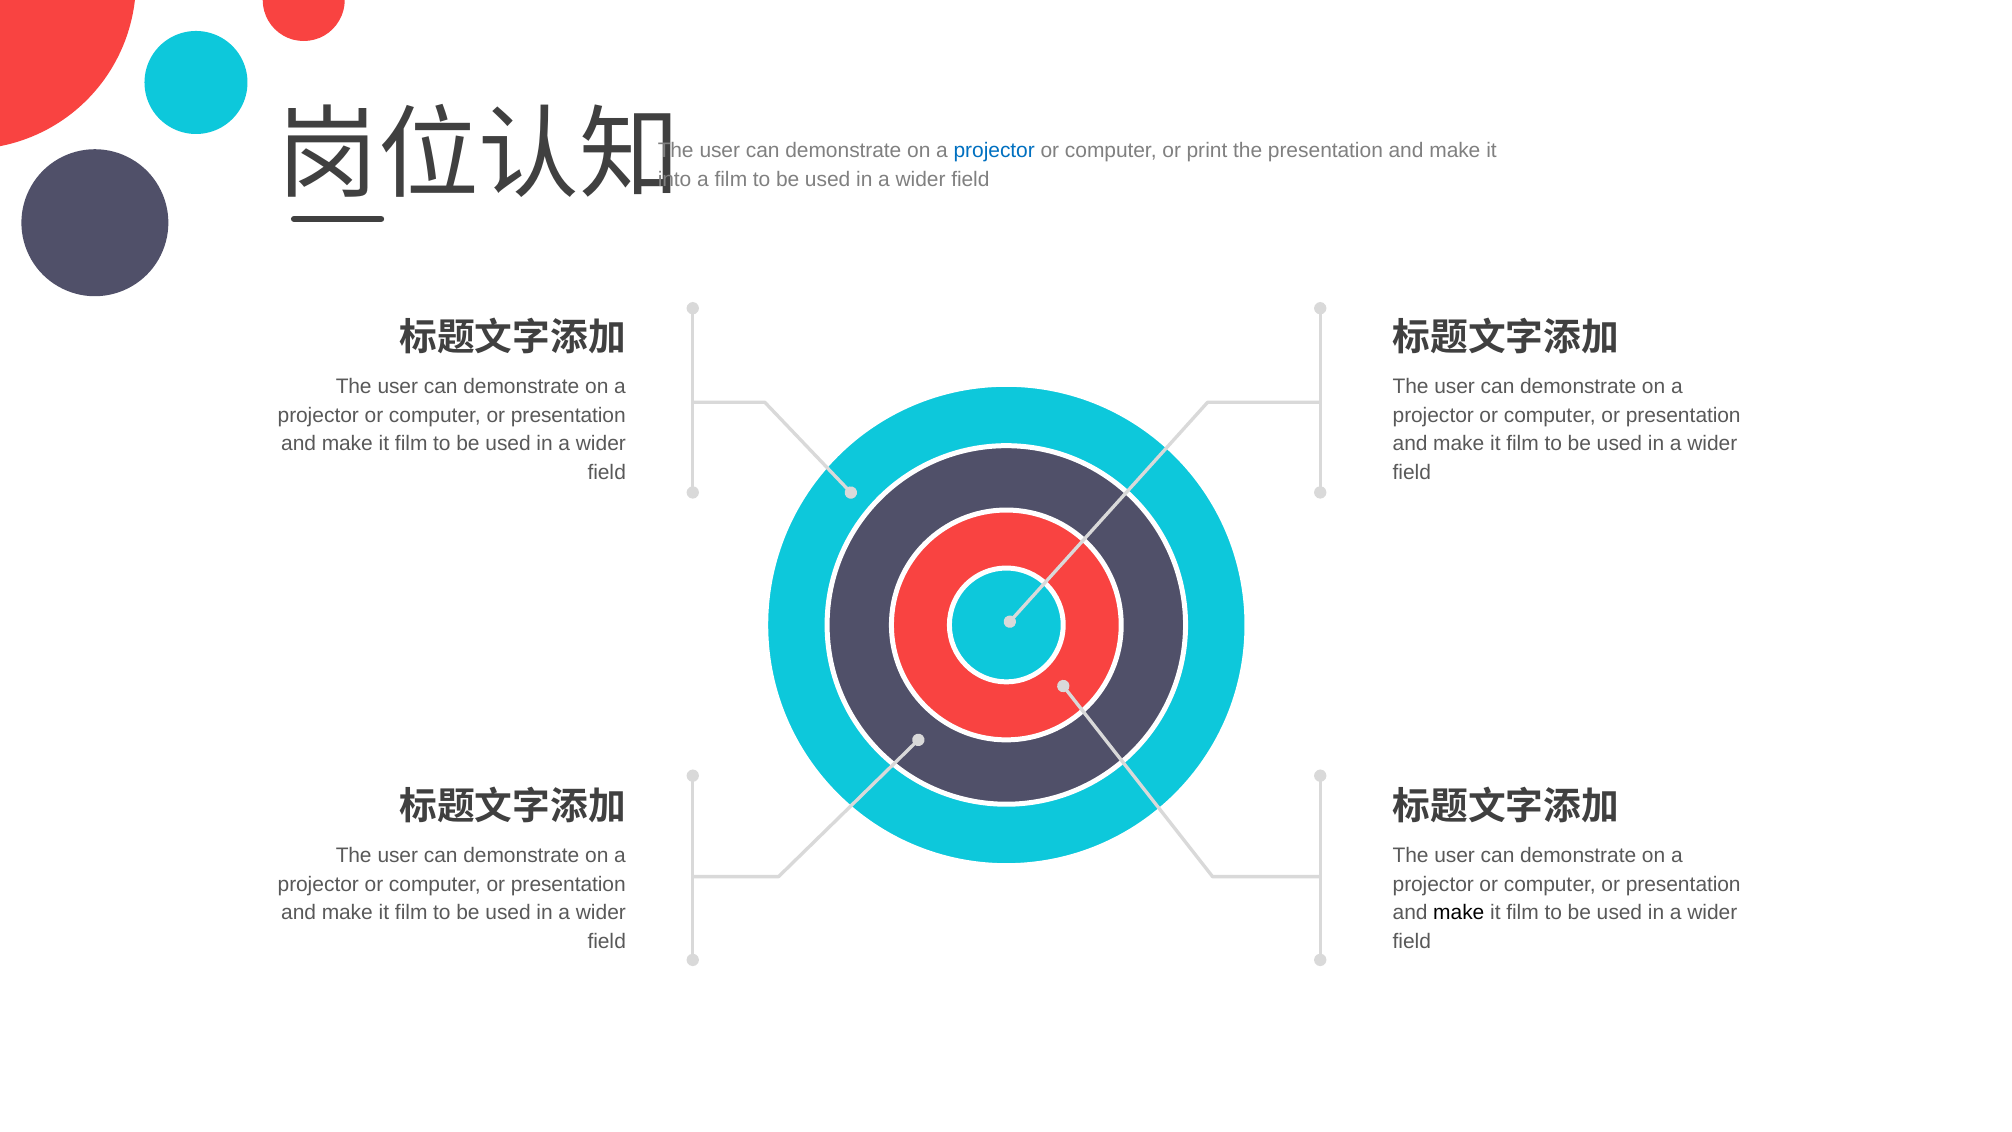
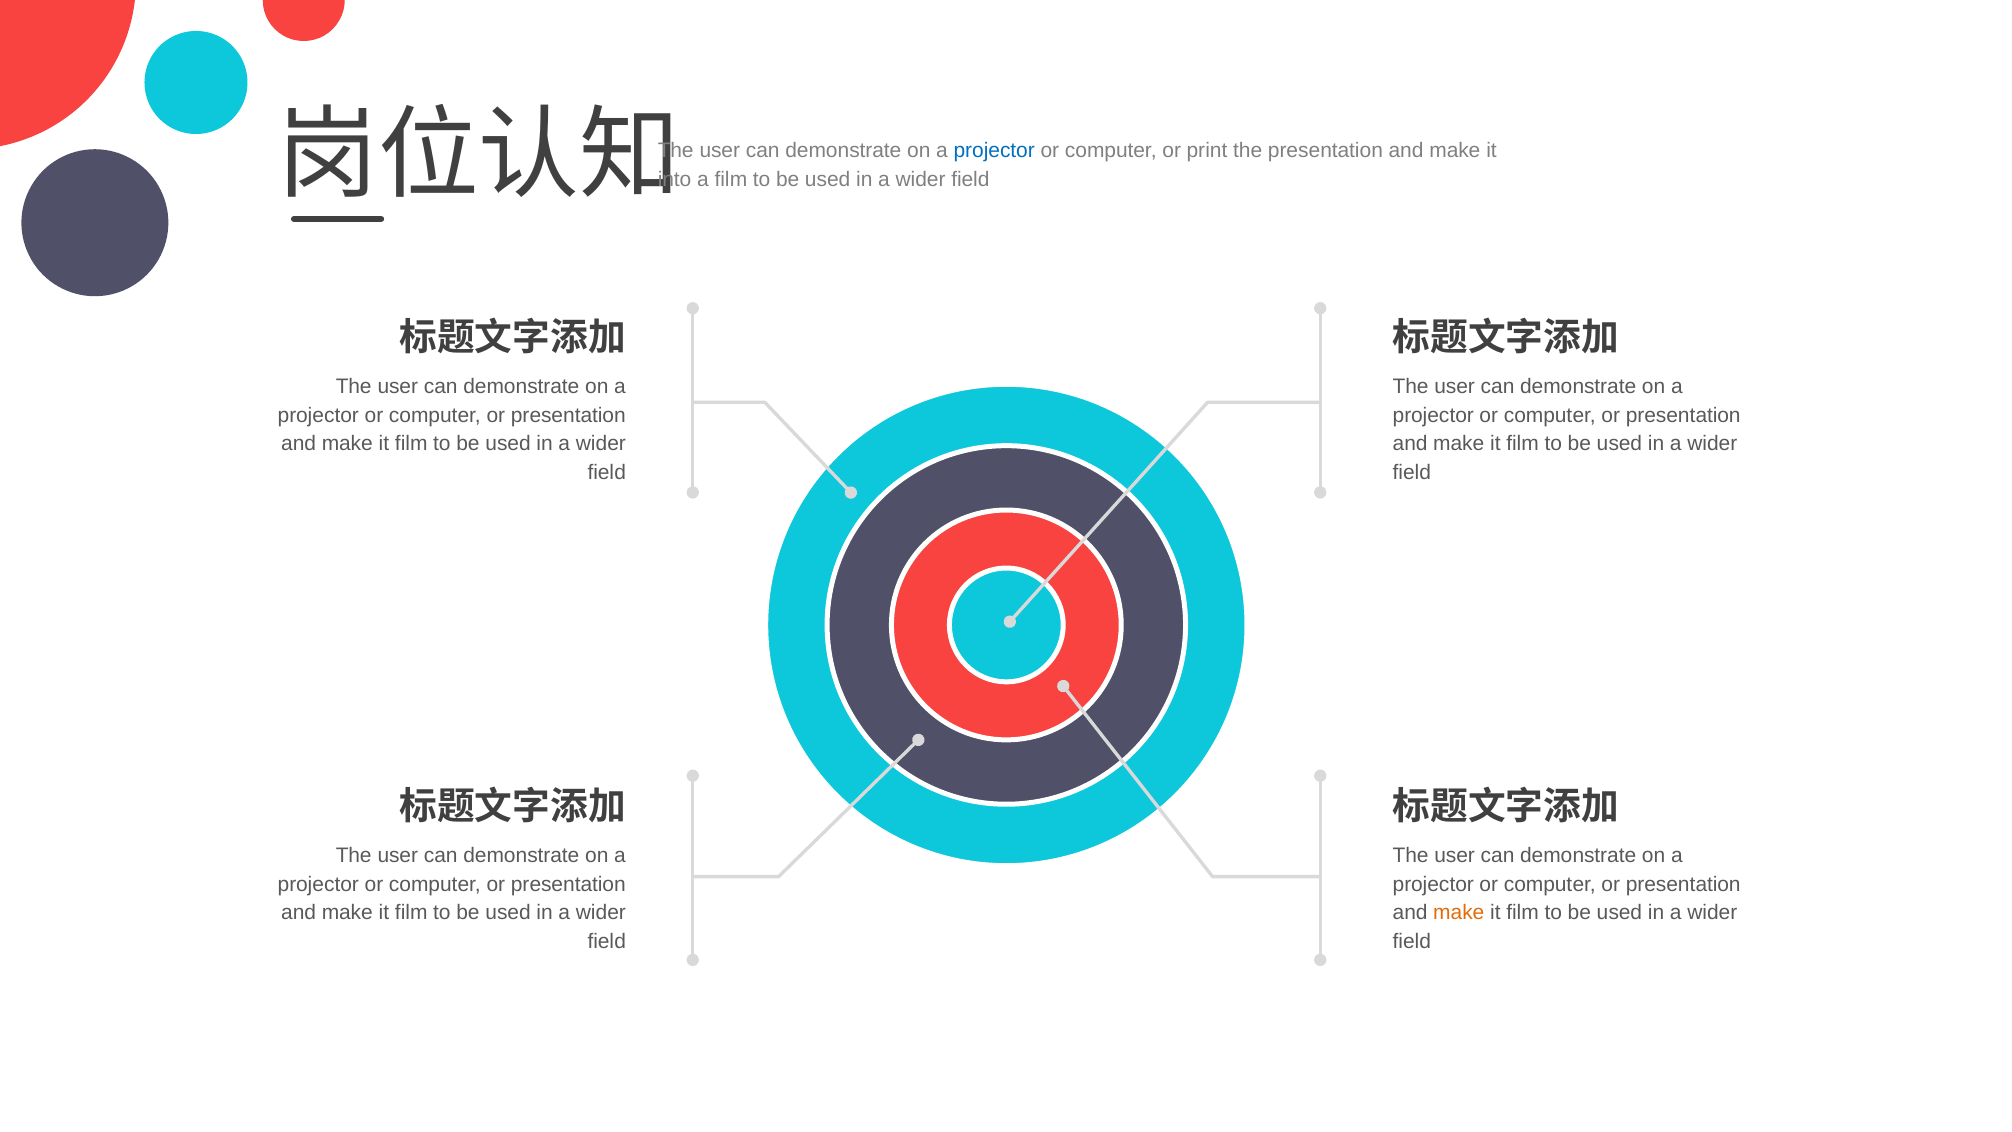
make colour: black -> orange (1459, 913)
